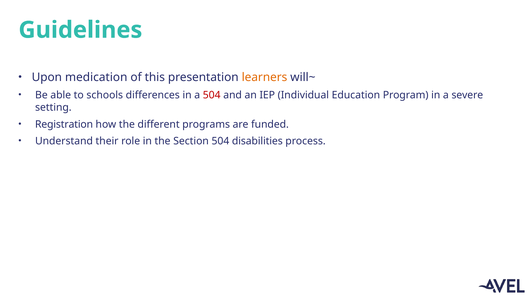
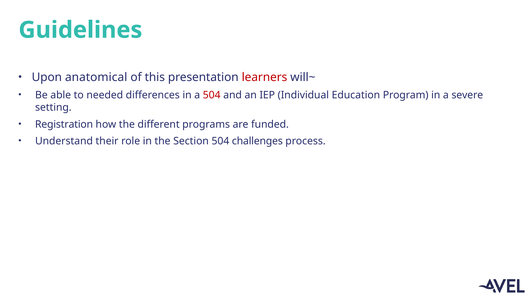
medication: medication -> anatomical (96, 77)
learners colour: orange -> red (264, 77)
schools: schools -> needed (105, 95)
disabilities: disabilities -> challenges (257, 141)
